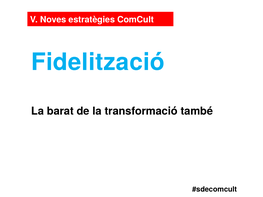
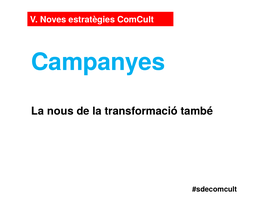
Fidelització: Fidelització -> Campanyes (98, 62)
barat: barat -> nous (60, 111)
